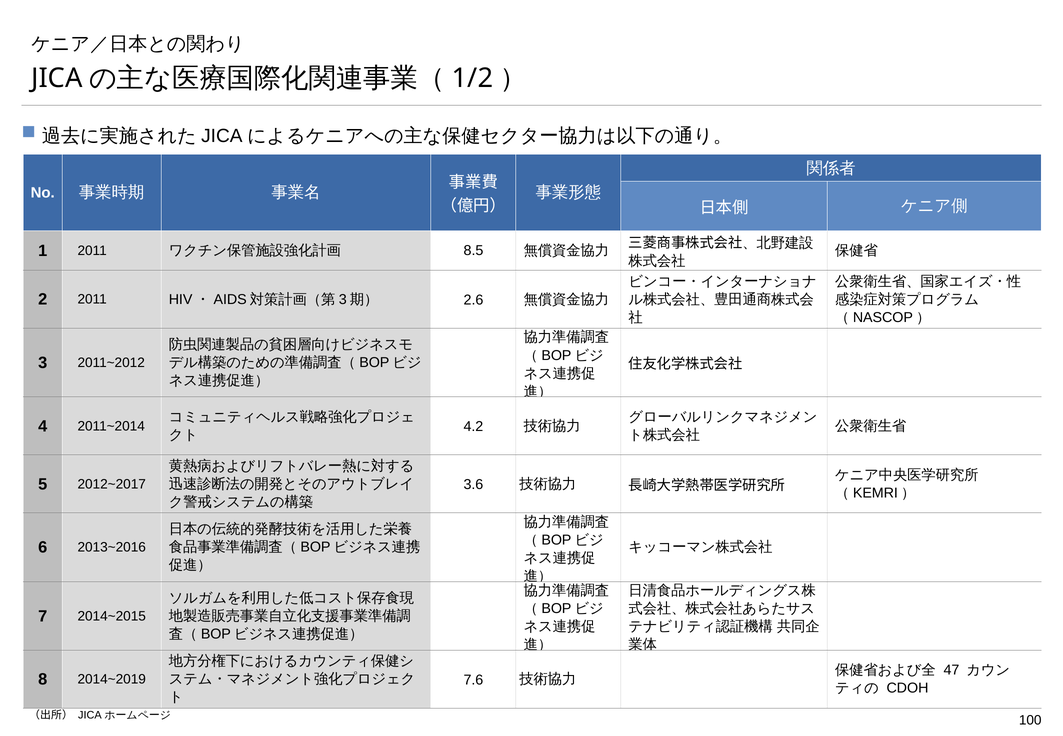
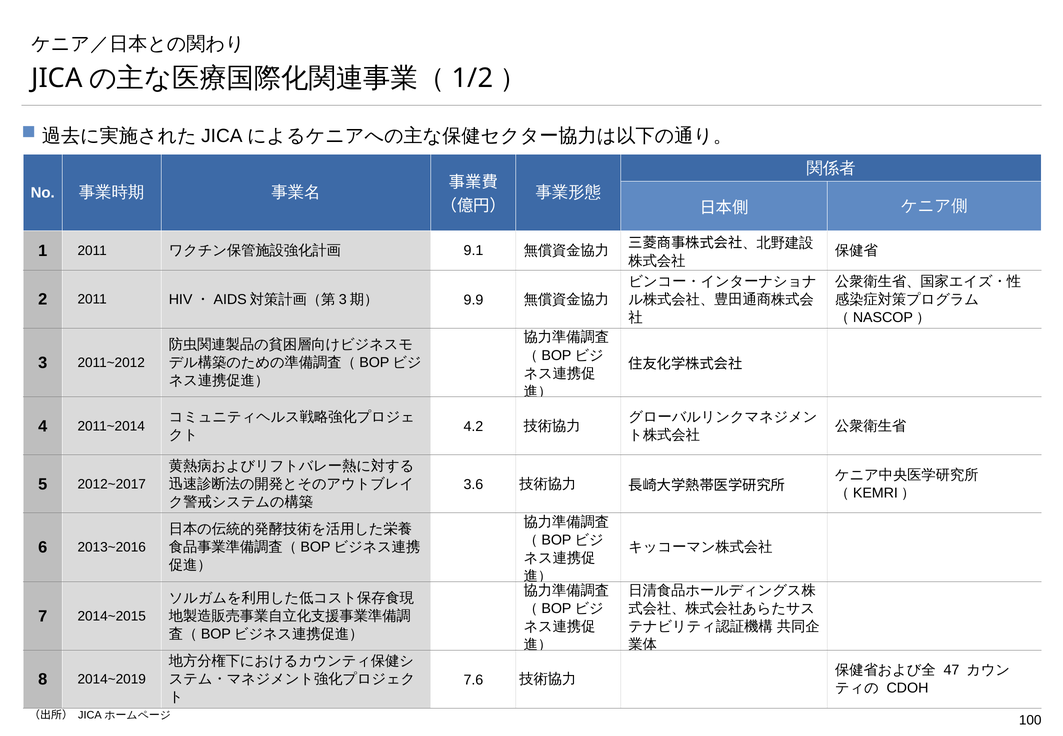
8.5: 8.5 -> 9.1 (473, 251)
2.6: 2.6 -> 9.9 (473, 300)
